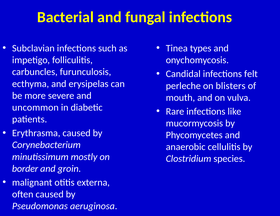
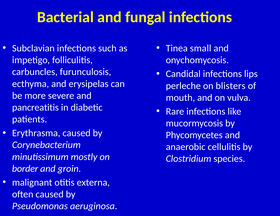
types: types -> small (201, 48)
felt: felt -> lips (251, 74)
uncommon: uncommon -> pancreatitis (35, 108)
